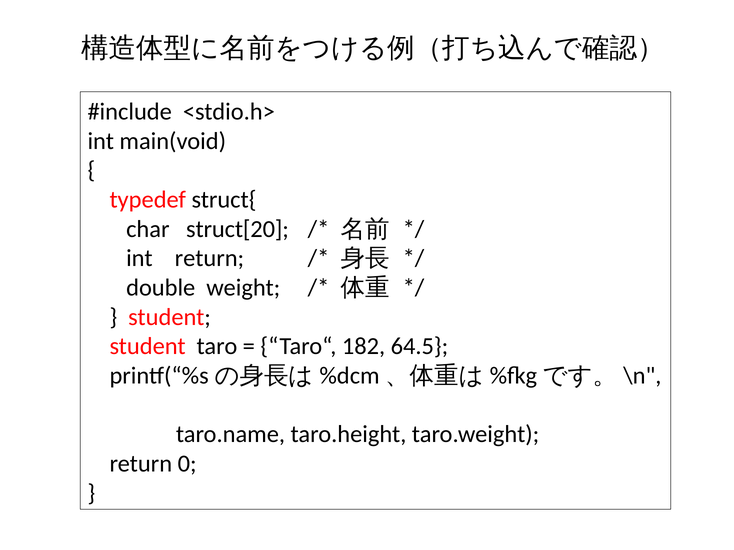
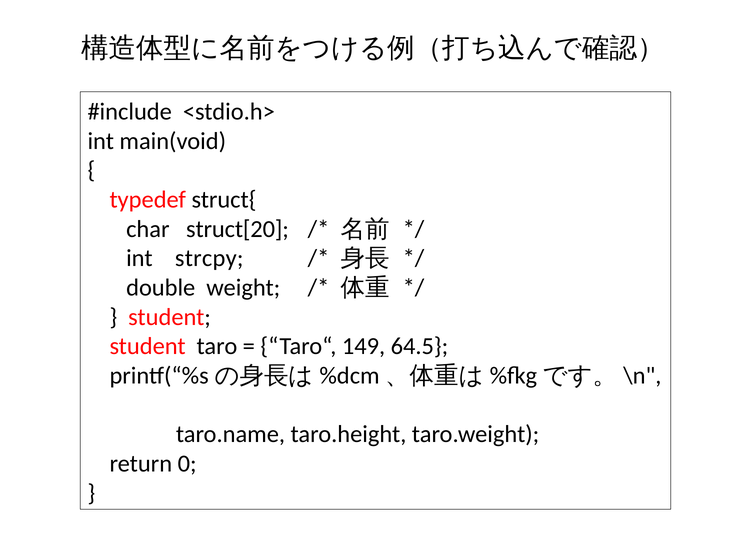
int return: return -> strcpy (209, 259)
182: 182 -> 149 (364, 347)
